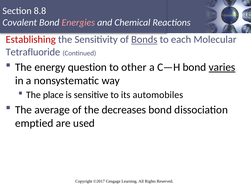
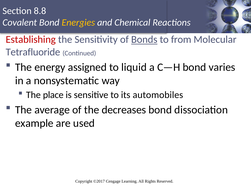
Energies colour: pink -> yellow (78, 23)
each: each -> from (181, 40)
question: question -> assigned (87, 67)
other: other -> liquid (134, 67)
varies underline: present -> none (222, 67)
emptied: emptied -> example (34, 123)
